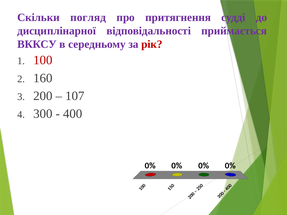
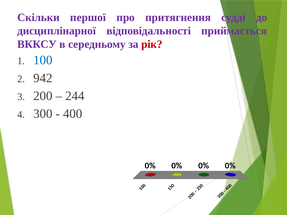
погляд: погляд -> першої (88, 18)
100 colour: red -> blue (43, 60)
160: 160 -> 942 (43, 78)
107: 107 -> 244 (75, 96)
